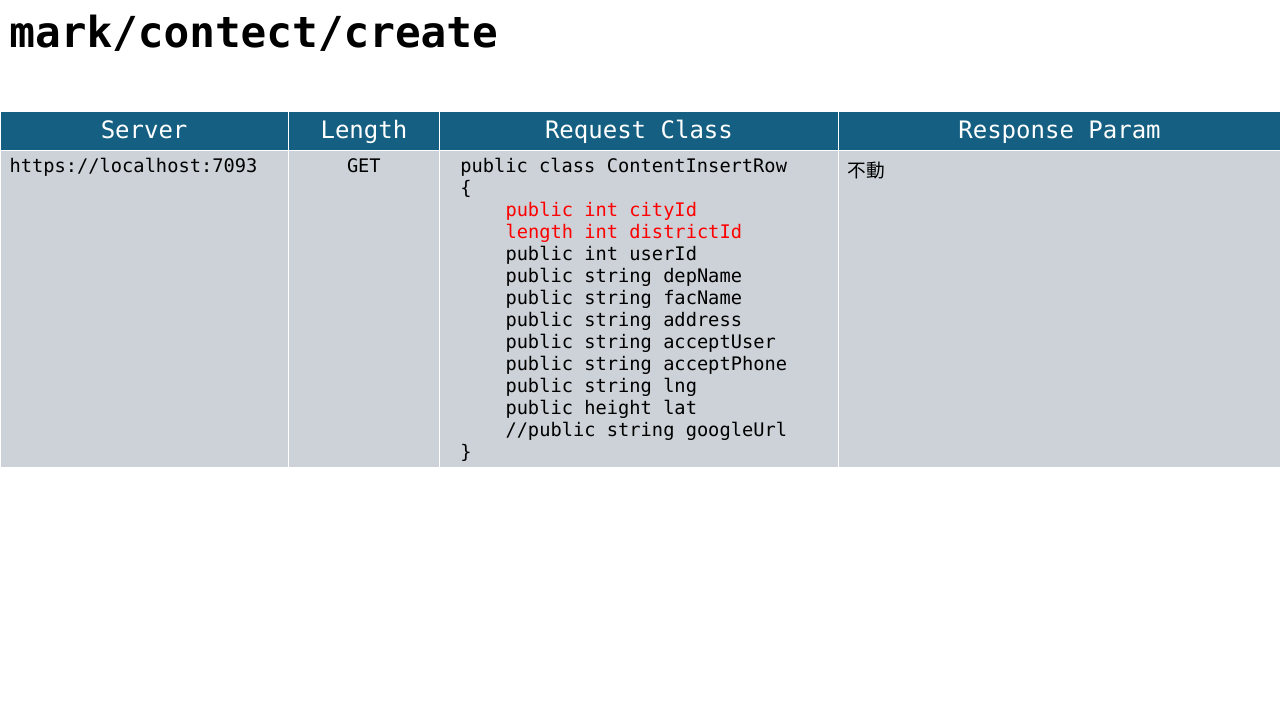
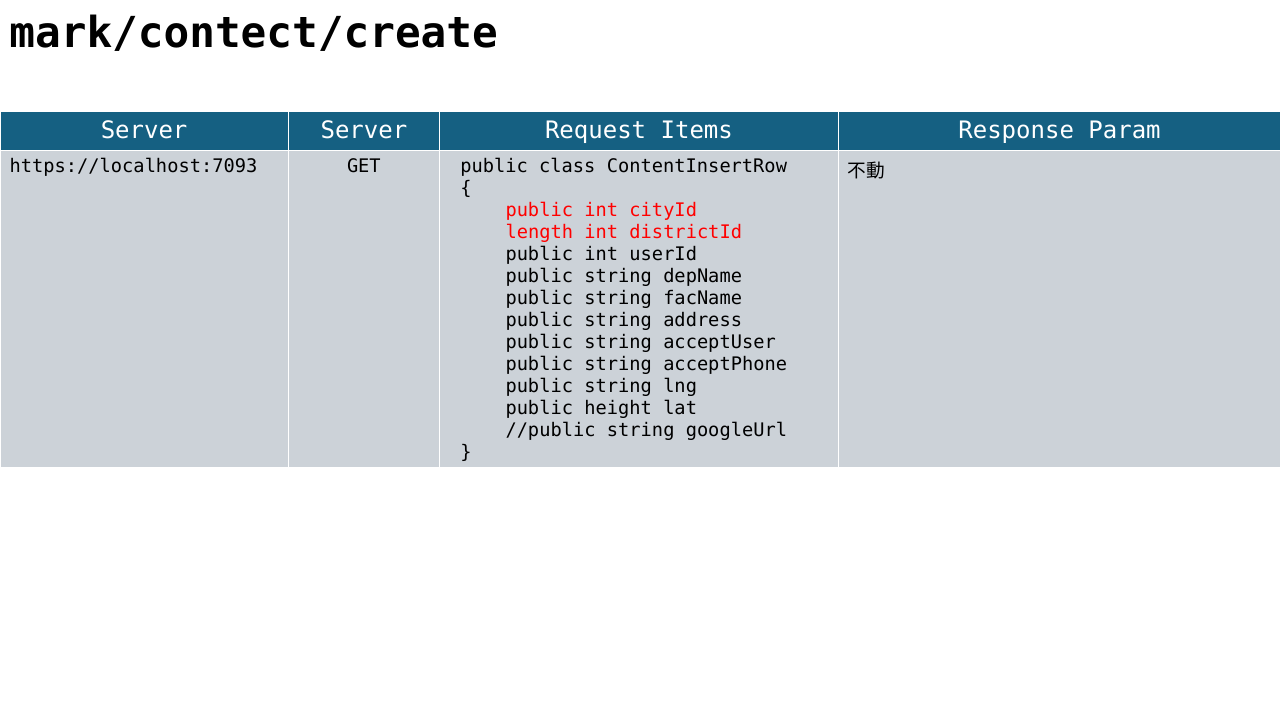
Server Length: Length -> Server (364, 131)
Request Class: Class -> Items (697, 131)
